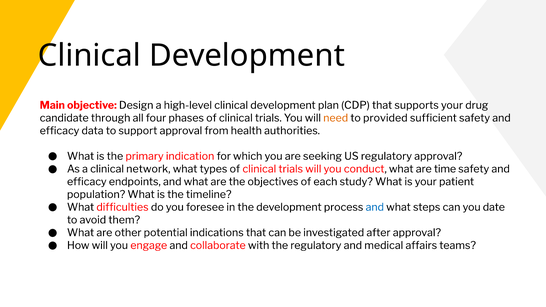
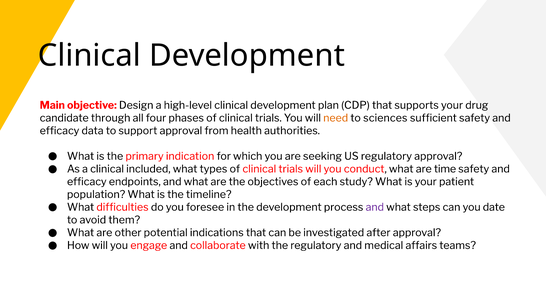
provided: provided -> sciences (385, 118)
network: network -> included (148, 169)
and colour: blue -> purple (375, 207)
